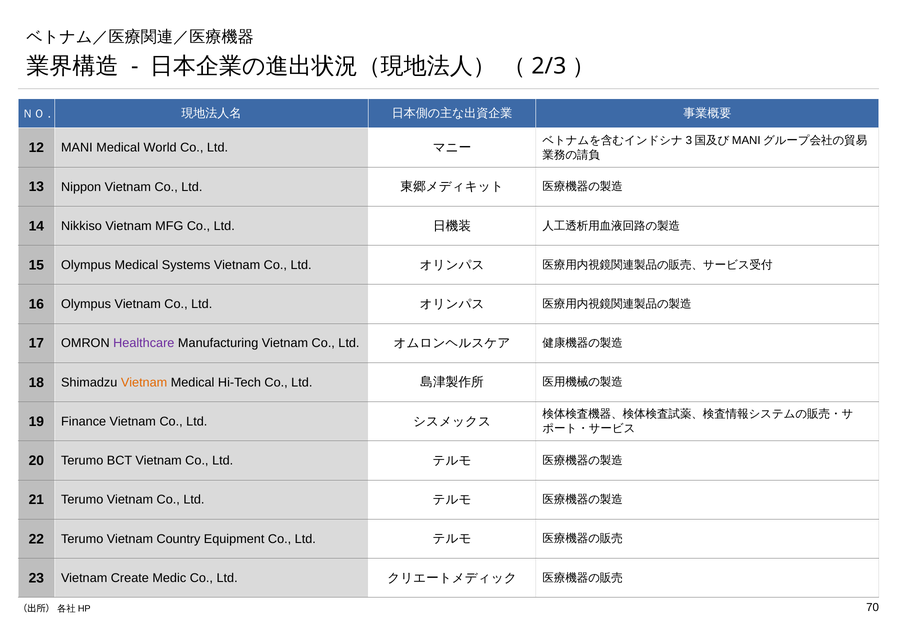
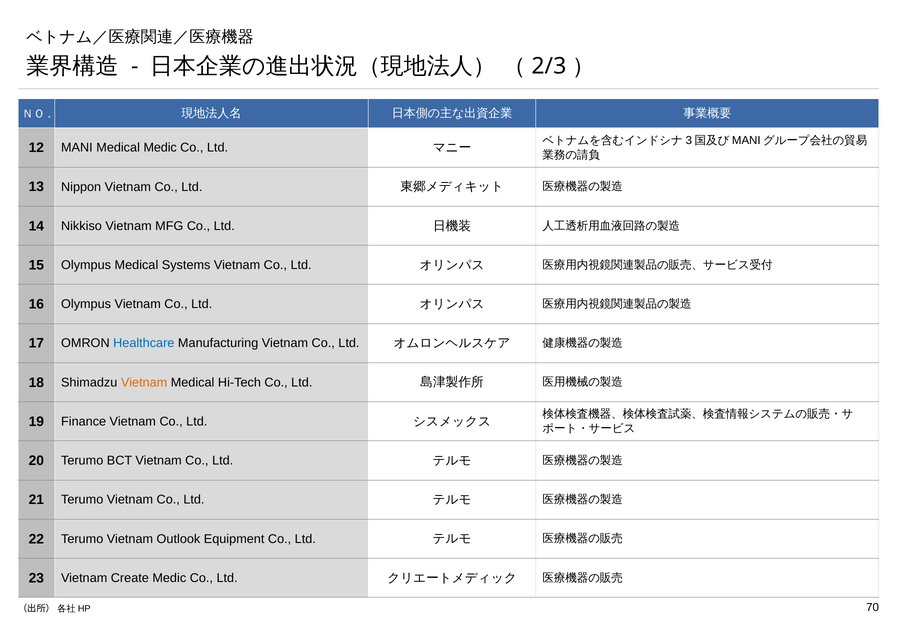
Medical World: World -> Medic (160, 148)
Healthcare colour: purple -> blue (144, 343)
Country: Country -> Outlook (178, 539)
